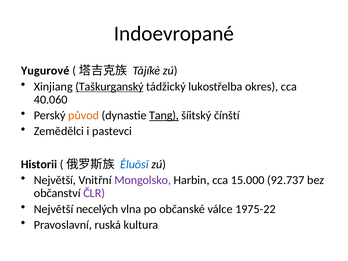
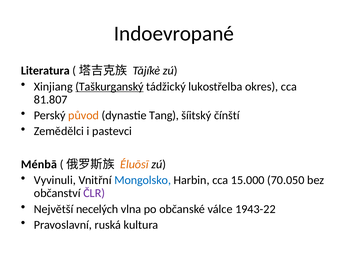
Yugurové: Yugurové -> Literatura (45, 71)
40.060: 40.060 -> 81.807 (51, 100)
Tang underline: present -> none (164, 115)
Historii: Historii -> Ménbā (39, 164)
Éluōsī colour: blue -> orange (134, 164)
Největší: Největší -> Vyvinuli (55, 180)
Mongolsko colour: purple -> blue (143, 180)
92.737: 92.737 -> 70.050 (286, 180)
1975-22: 1975-22 -> 1943-22 (255, 209)
